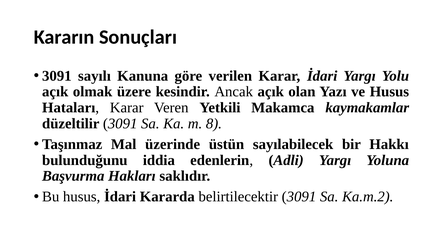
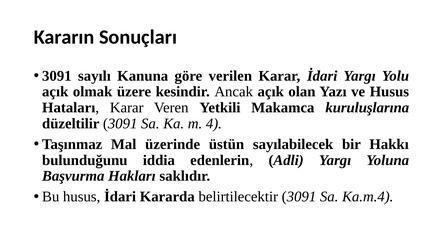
kaymakamlar: kaymakamlar -> kuruluşlarına (367, 108)
8: 8 -> 4 (214, 124)
Ka.m.2: Ka.m.2 -> Ka.m.4 (368, 197)
